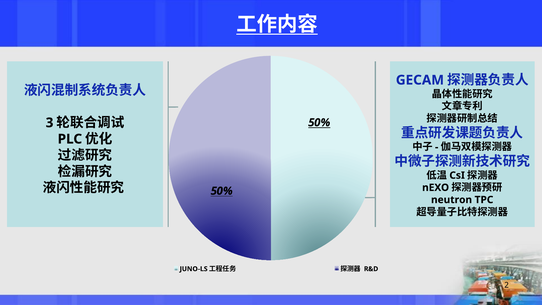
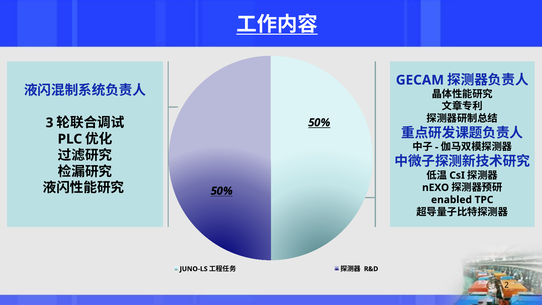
neutron: neutron -> enabled (451, 200)
